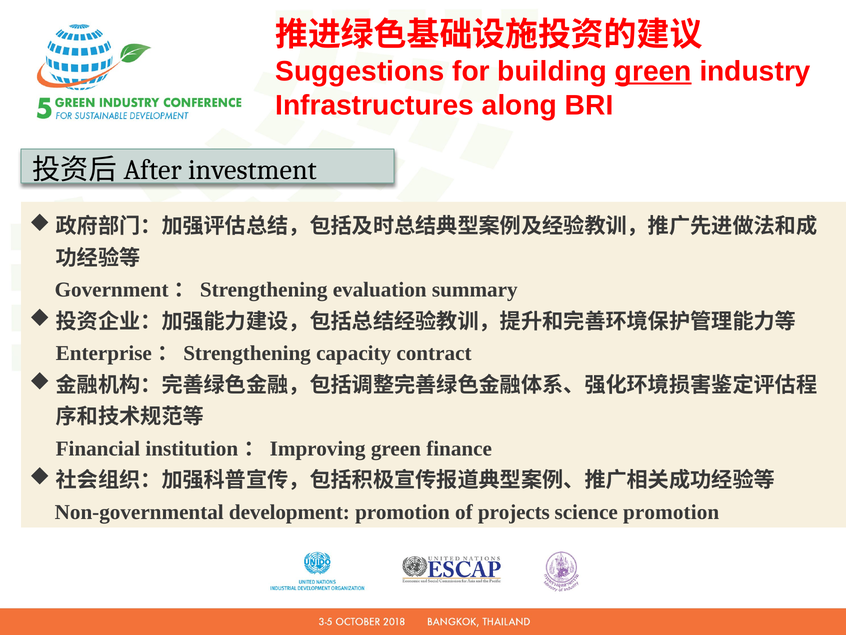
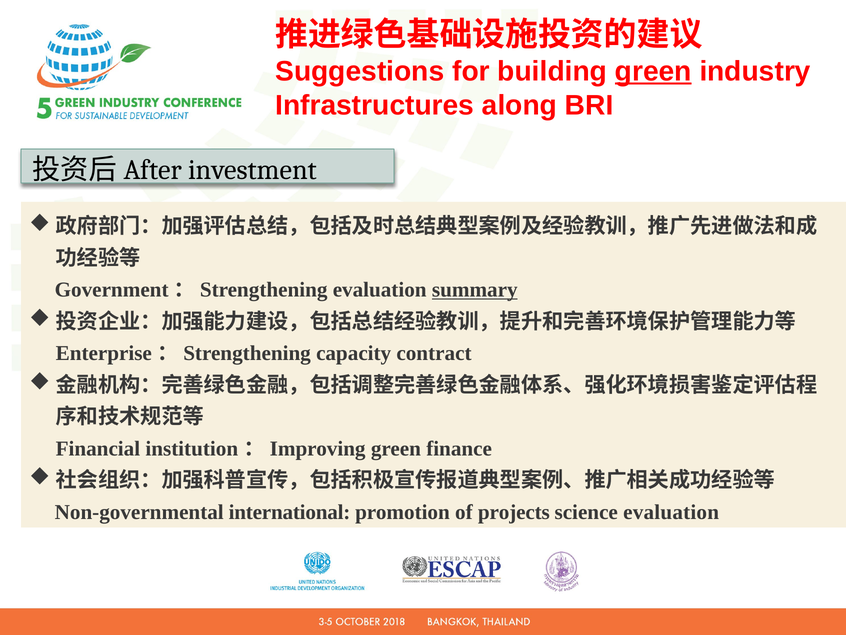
summary underline: none -> present (475, 290)
development: development -> international (290, 512)
science promotion: promotion -> evaluation (671, 512)
